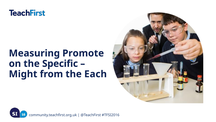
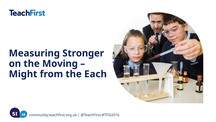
Promote: Promote -> Stronger (83, 53)
Specific: Specific -> Moving (60, 63)
